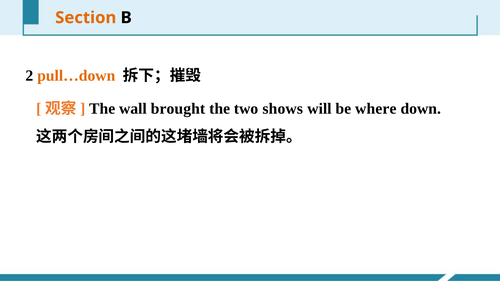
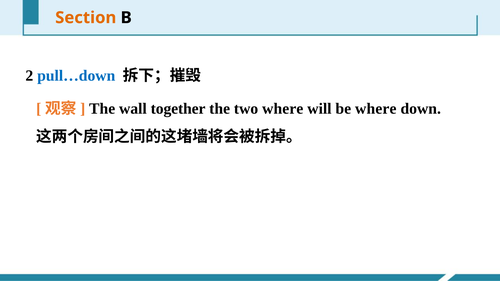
pull…down colour: orange -> blue (76, 76)
brought: brought -> together (178, 109)
two shows: shows -> where (283, 109)
